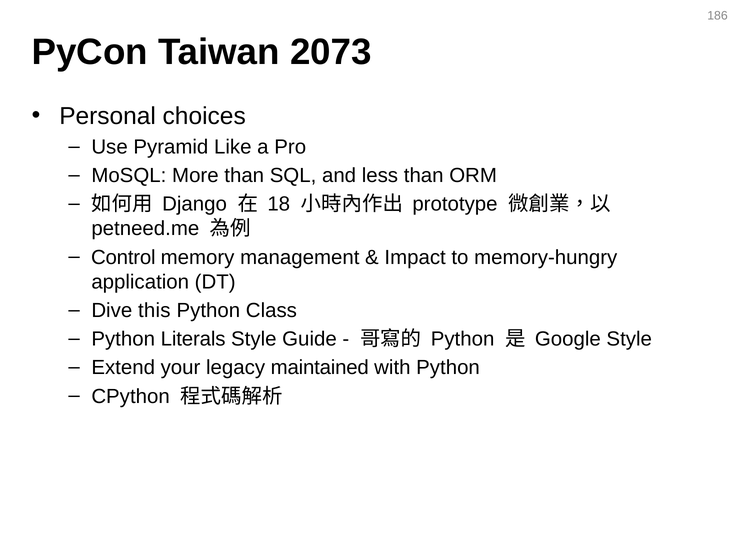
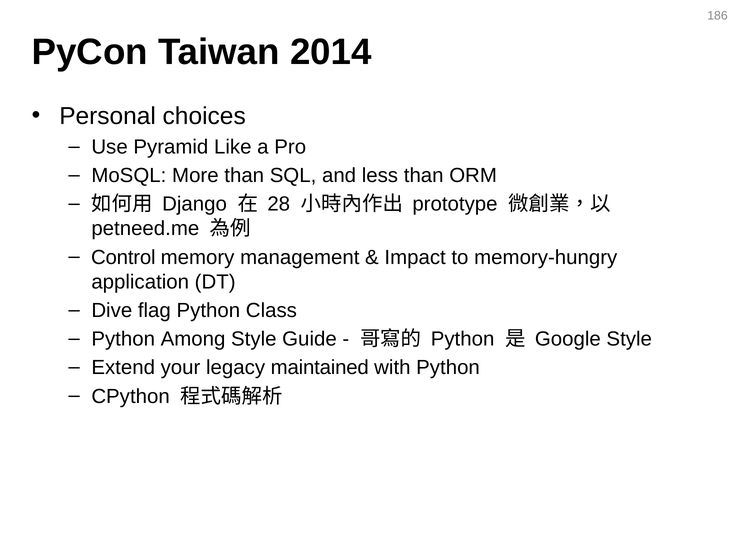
2073: 2073 -> 2014 (331, 52)
18: 18 -> 28 (279, 204)
this: this -> flag (154, 311)
Literals: Literals -> Among (193, 339)
